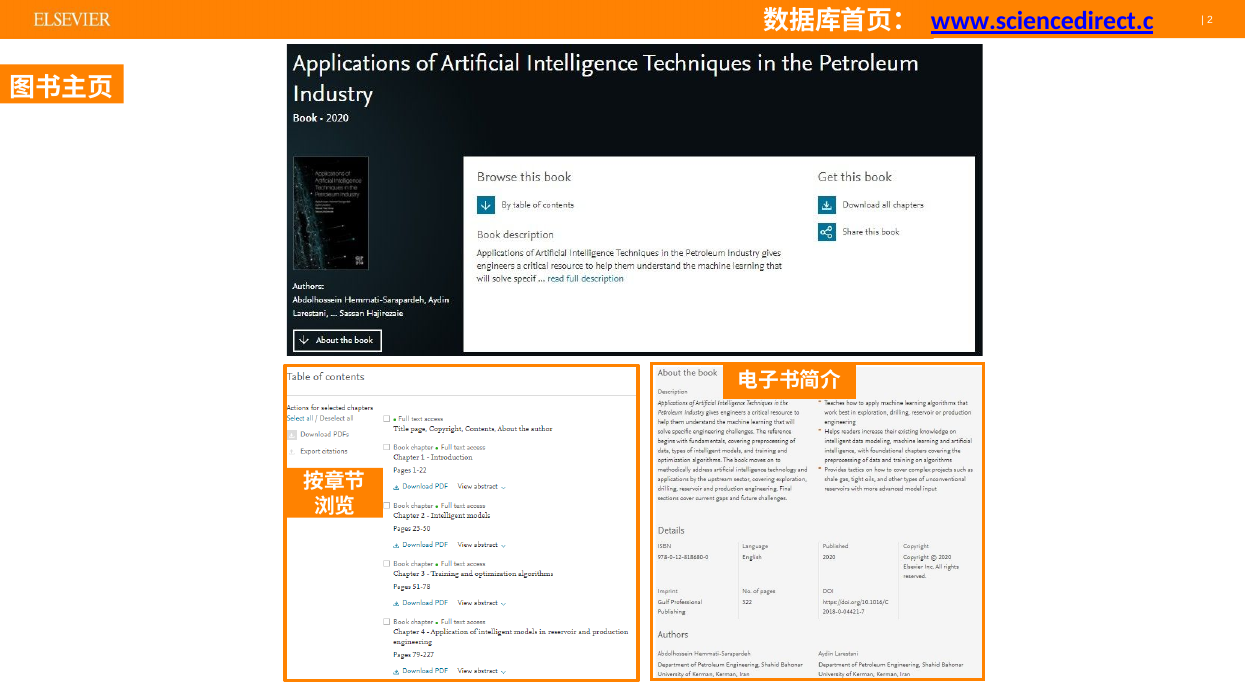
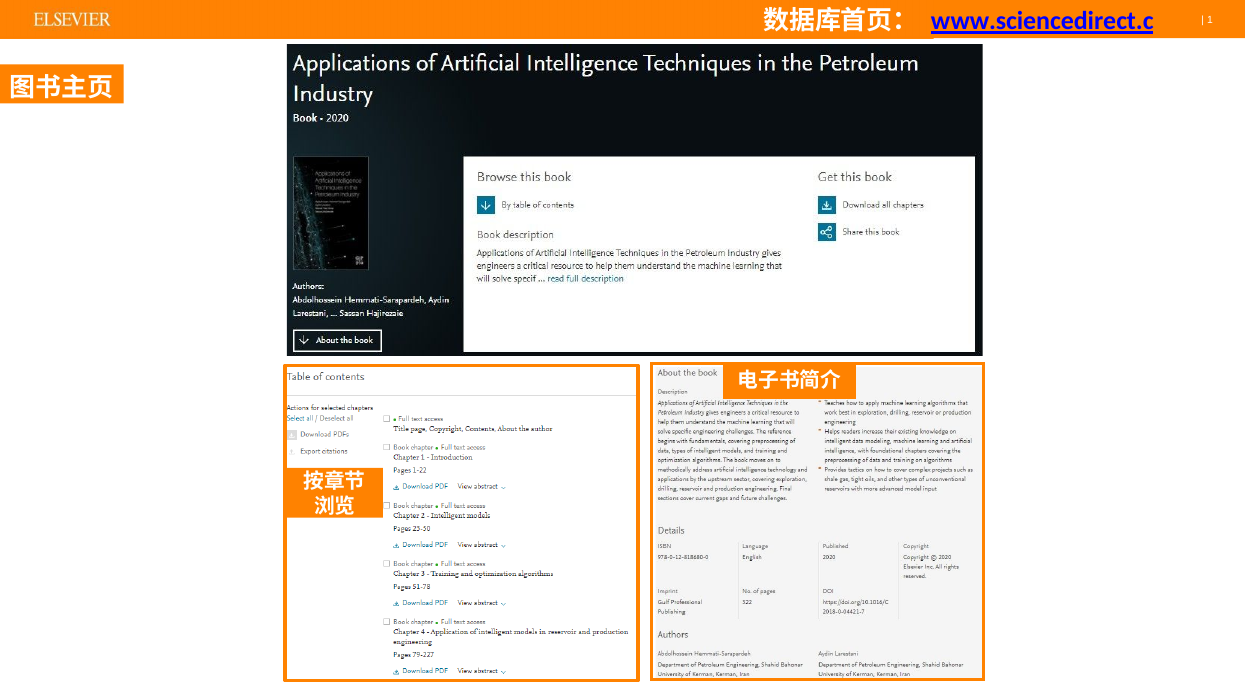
2: 2 -> 1 (1210, 21)
